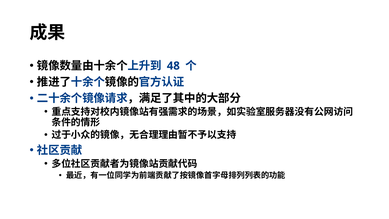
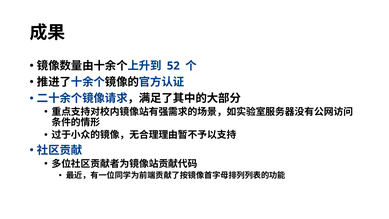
48: 48 -> 52 (173, 66)
